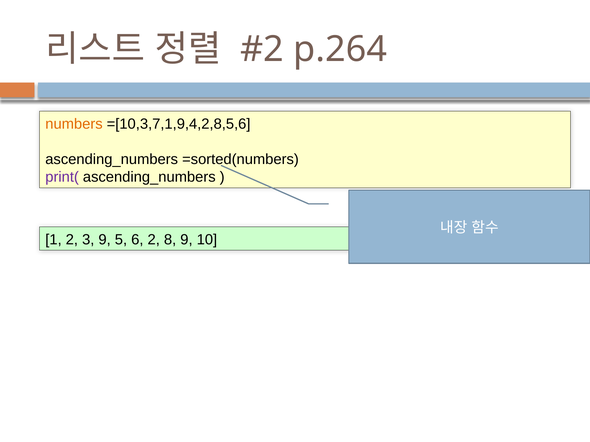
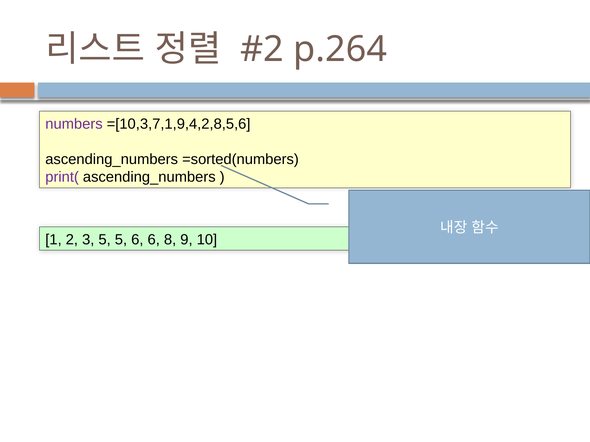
numbers colour: orange -> purple (74, 124)
3 9: 9 -> 5 (105, 240)
6 2: 2 -> 6 (154, 240)
